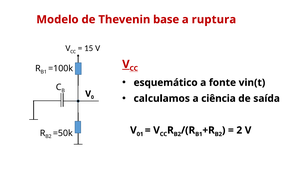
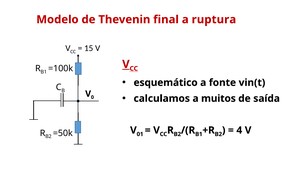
base: base -> final (166, 20)
ciência: ciência -> muitos (218, 99)
2: 2 -> 4 (239, 131)
